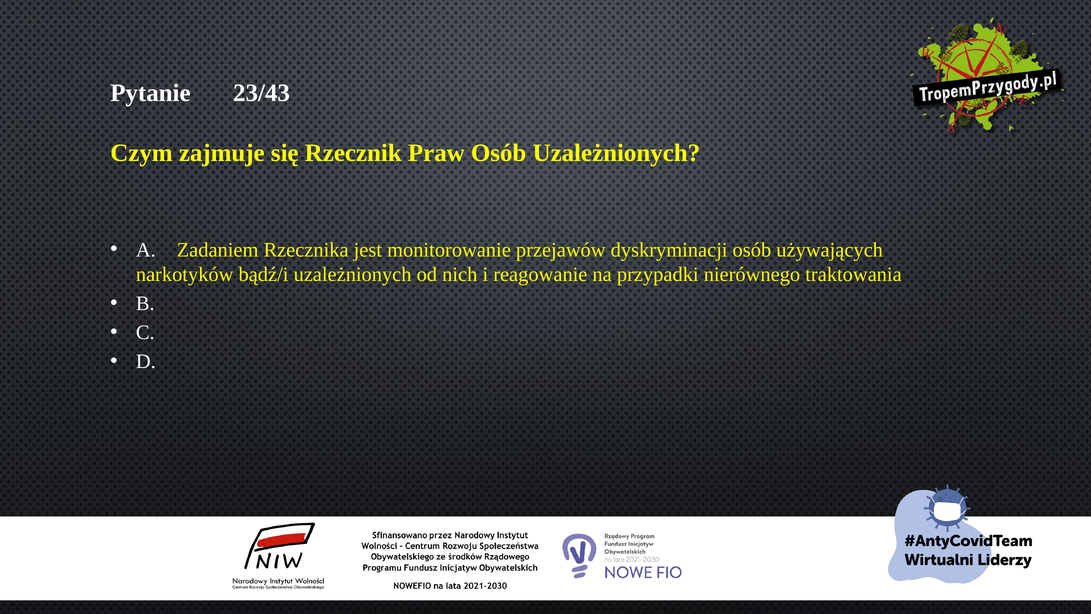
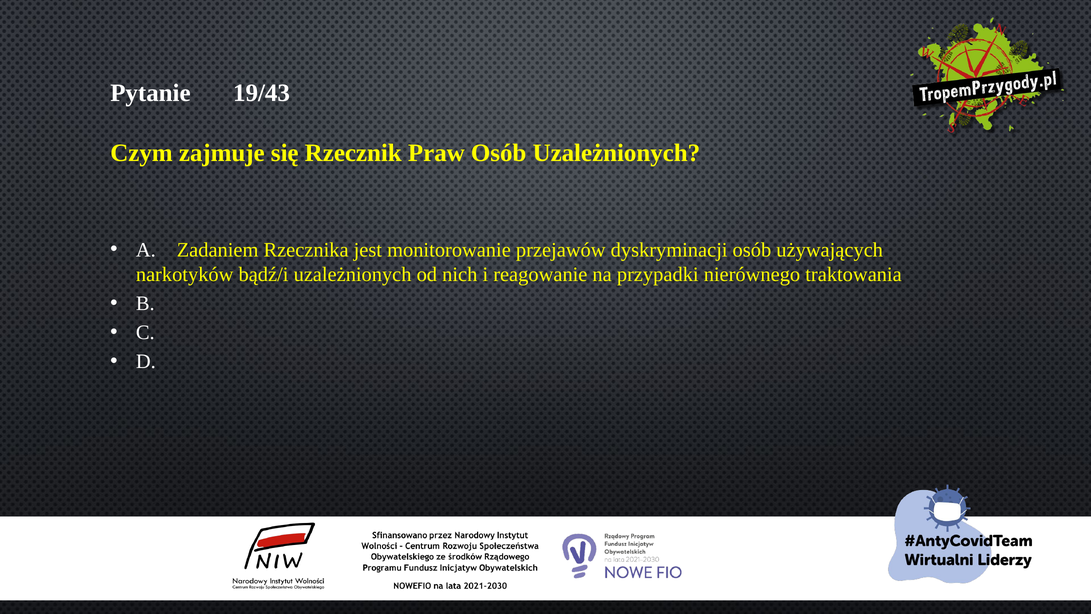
23/43: 23/43 -> 19/43 (261, 93)
